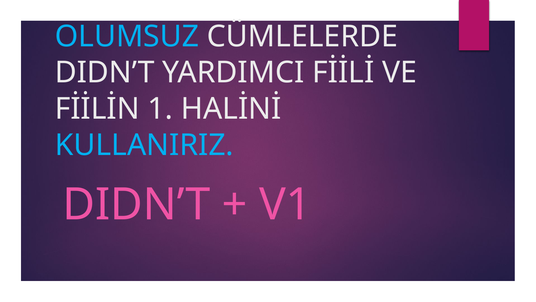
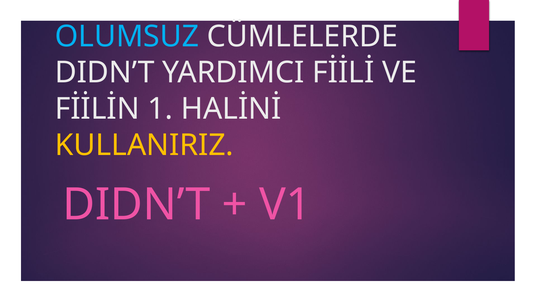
KULLANIRIZ colour: light blue -> yellow (144, 145)
